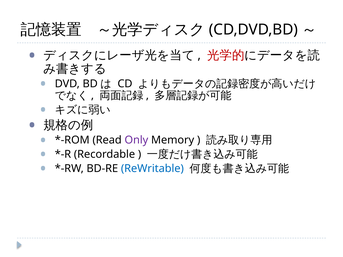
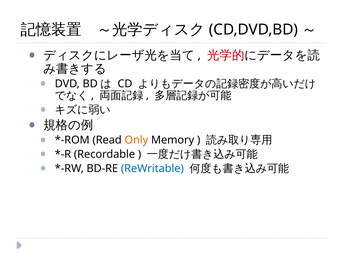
Only colour: purple -> orange (136, 140)
